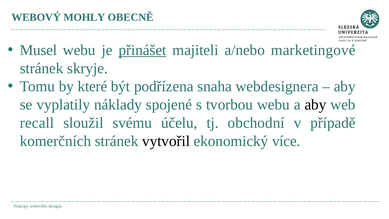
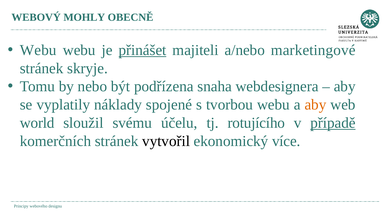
Musel: Musel -> Webu (38, 50)
které: které -> nebo (92, 86)
aby colour: black -> orange (315, 105)
recall: recall -> world (37, 123)
obchodní: obchodní -> rotujícího (256, 123)
případě underline: none -> present (333, 123)
